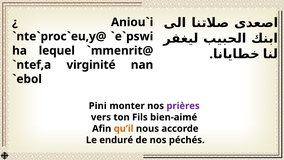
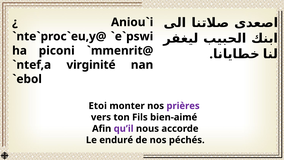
lequel: lequel -> piconi (57, 51)
Pini: Pini -> Etoi (98, 106)
qu’il colour: orange -> purple (124, 128)
